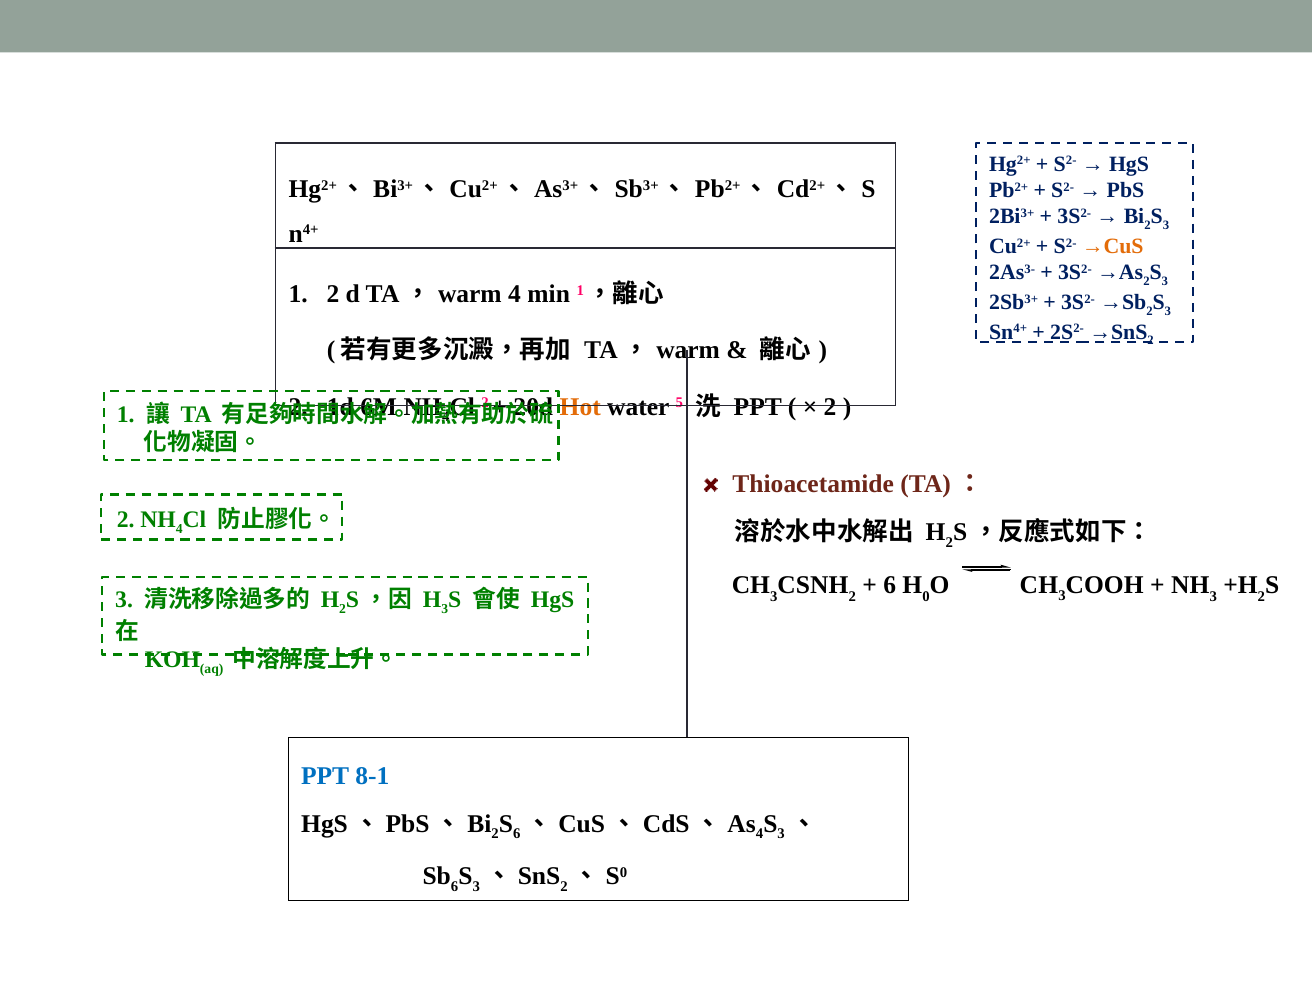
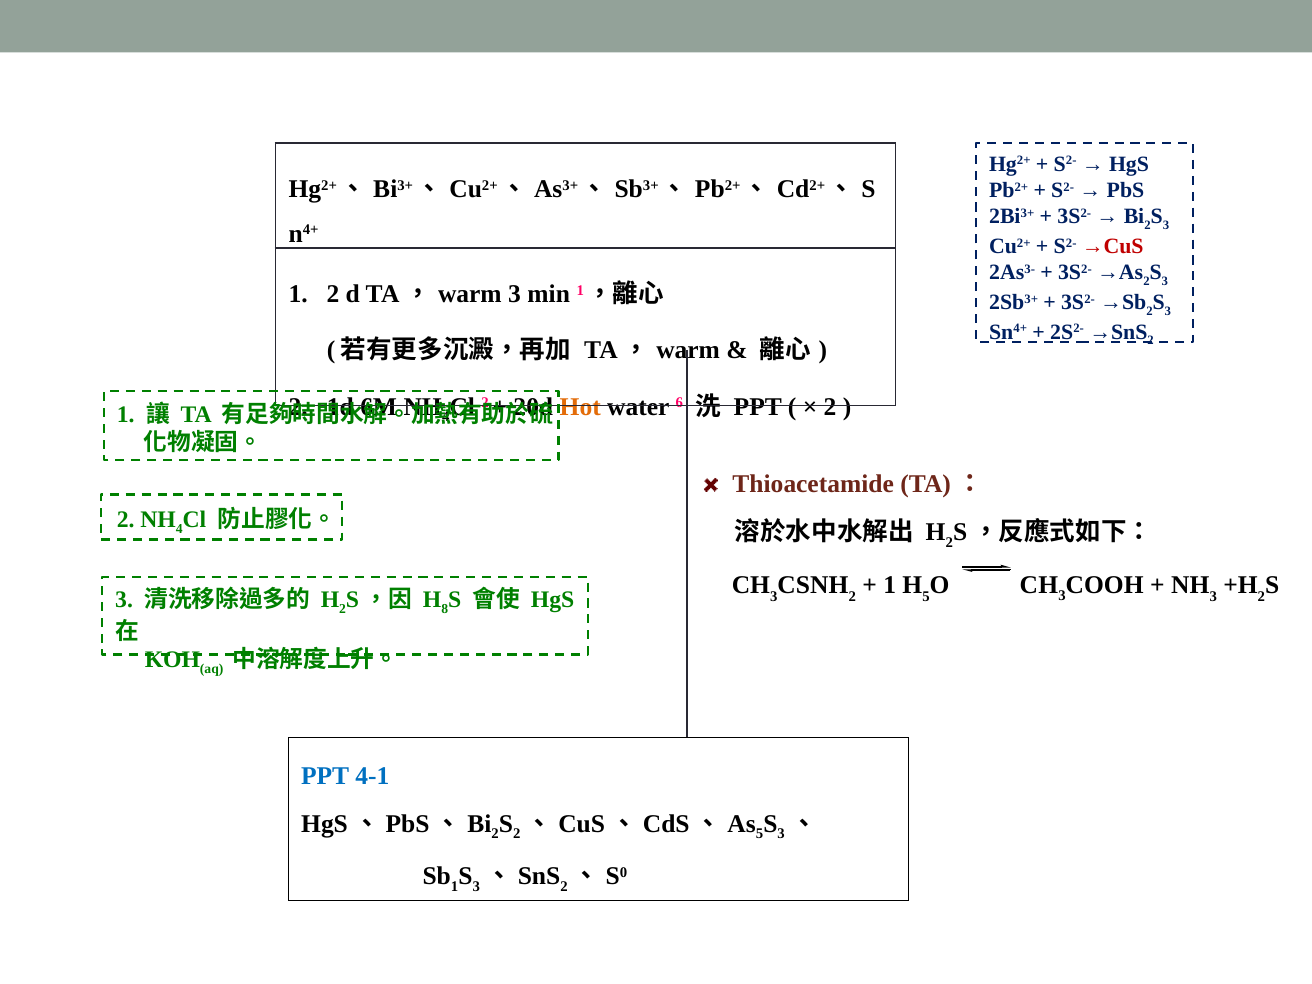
→CuS colour: orange -> red (1113, 246)
4: 4 -> 3 (515, 295)
5: 5 -> 6 (679, 403)
6: 6 -> 1 (890, 585)
0: 0 -> 5 (926, 597)
3: 3 -> 8 (445, 609)
8-1: 8-1 -> 4-1 (372, 776)
6: 6 -> 2 (517, 834)
4: 4 -> 5 (760, 834)
6: 6 -> 1 (455, 886)
